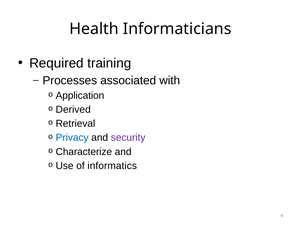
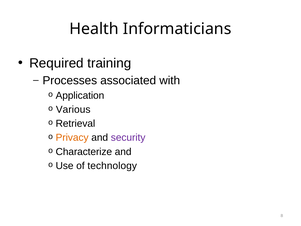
Derived: Derived -> Various (73, 109)
Privacy colour: blue -> orange (72, 137)
informatics: informatics -> technology (112, 166)
